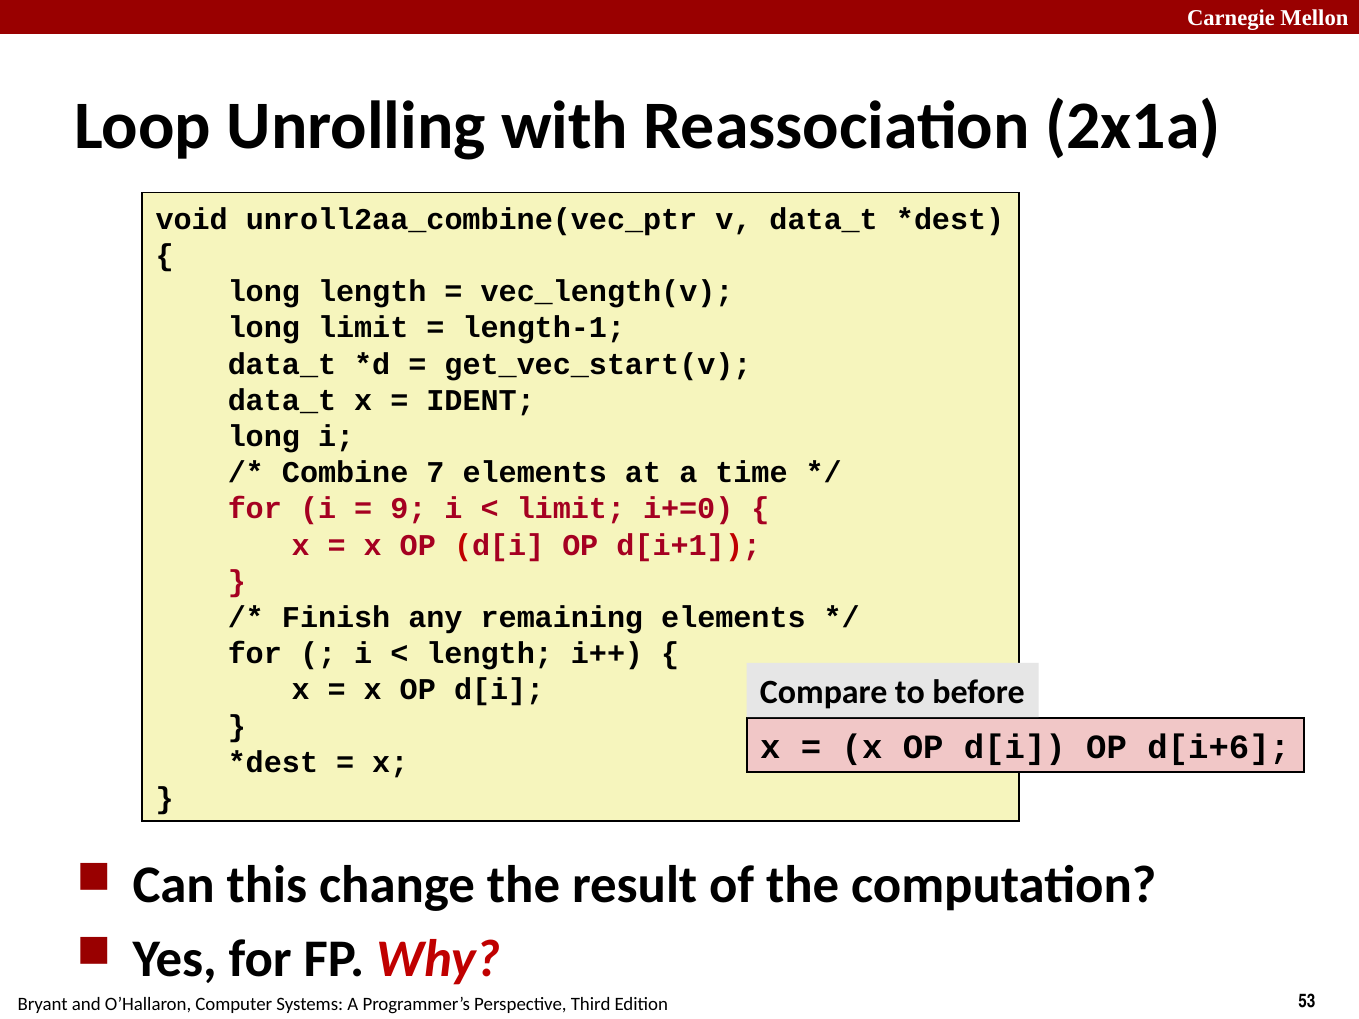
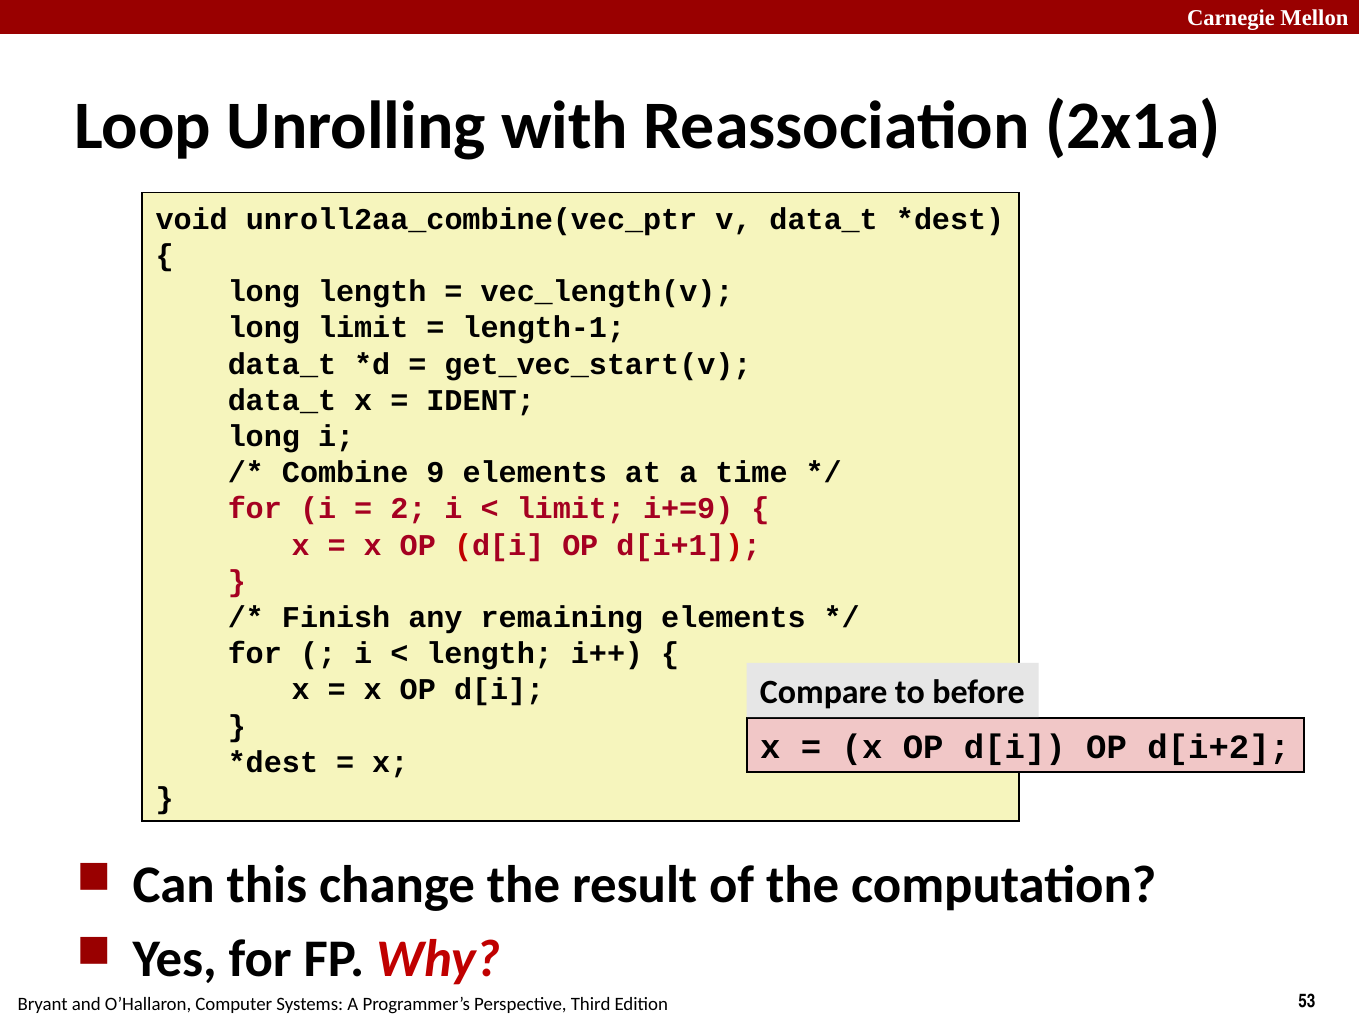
7: 7 -> 9 (435, 473)
9: 9 -> 2 (408, 509)
i+=0: i+=0 -> i+=9 (688, 509)
d[i+6: d[i+6 -> d[i+2 (1219, 747)
